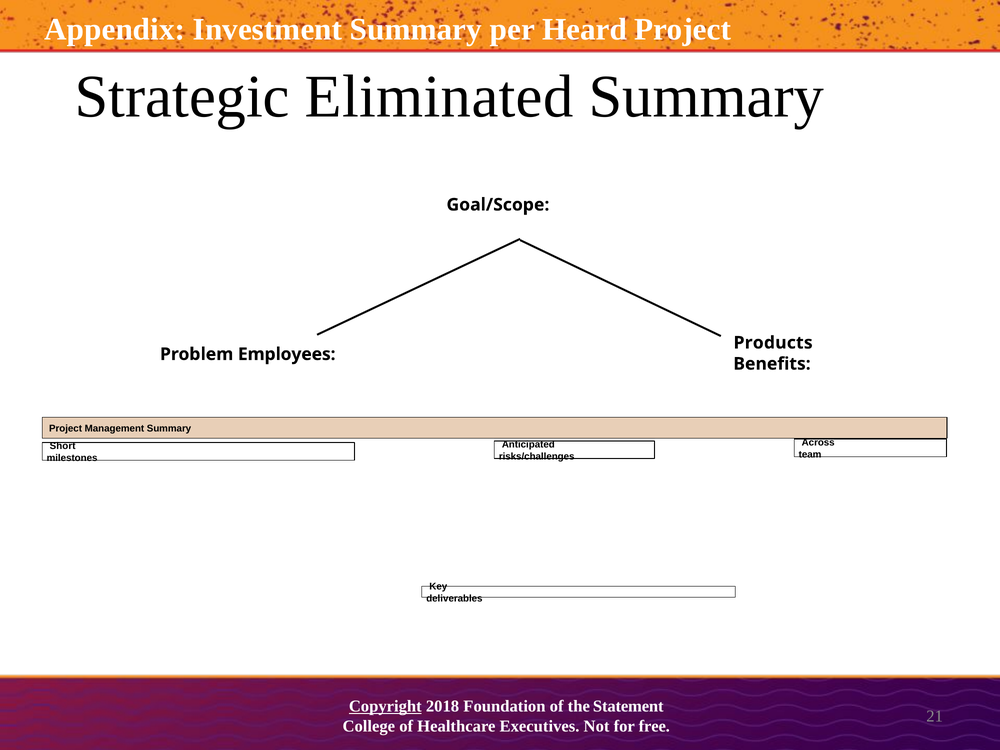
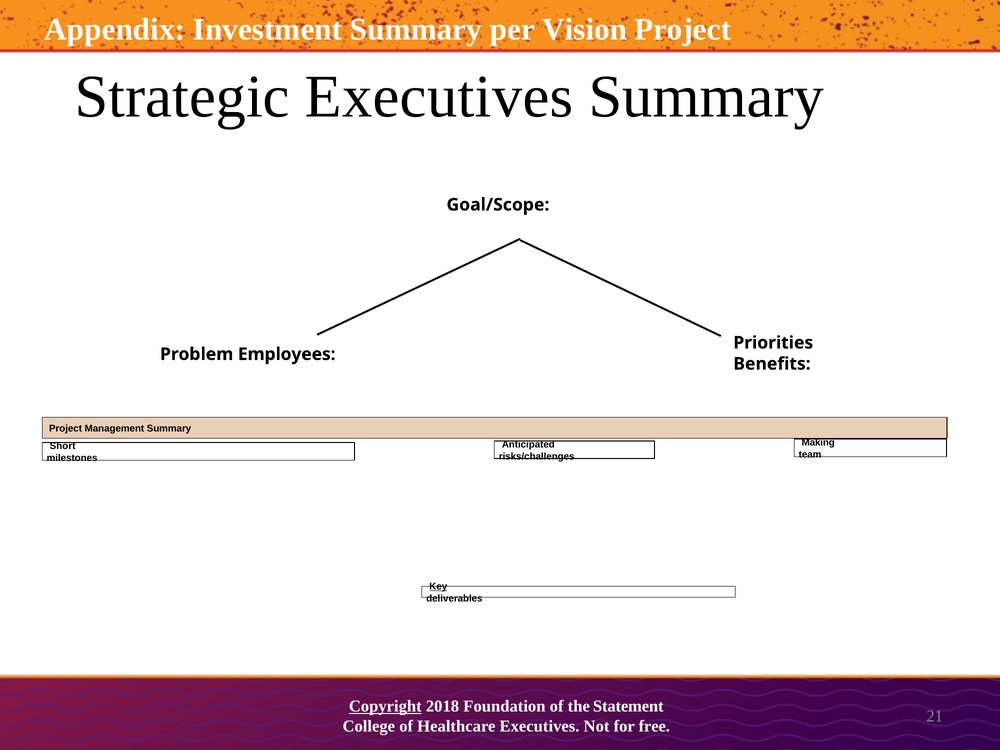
Heard: Heard -> Vision (585, 29)
Strategic Eliminated: Eliminated -> Executives (439, 97)
Products: Products -> Priorities (773, 343)
Across: Across -> Making (818, 443)
Key underline: none -> present (438, 587)
